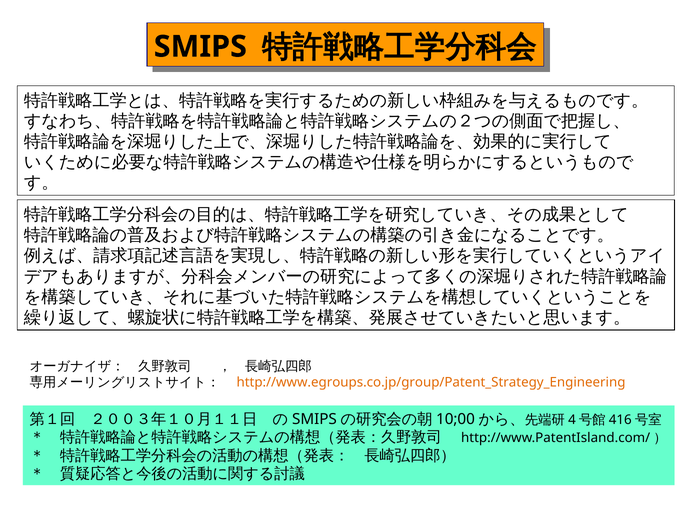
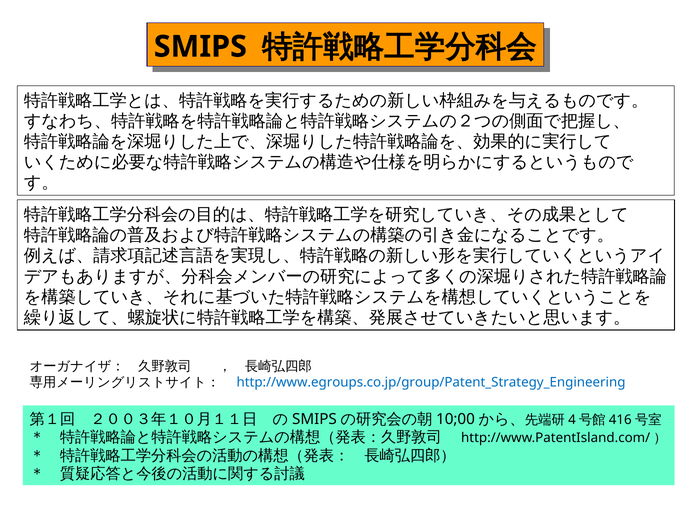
http://www.egroups.co.jp/group/Patent_Strategy_Engineering colour: orange -> blue (431, 383)
